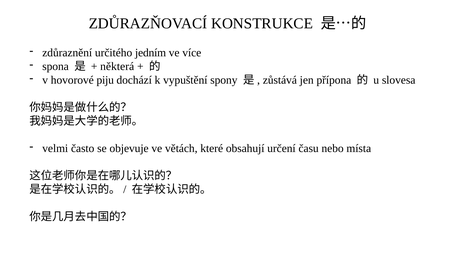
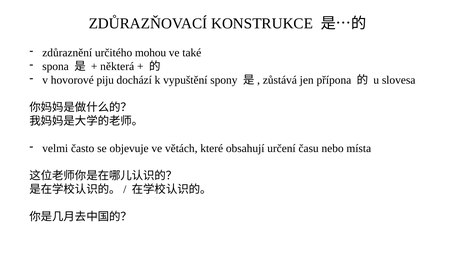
jedním: jedním -> mohou (151, 53)
více: více -> také (192, 53)
